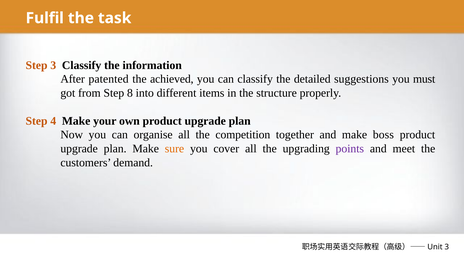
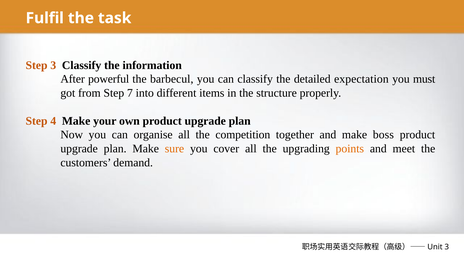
patented: patented -> powerful (109, 79)
achieved: achieved -> barbecul (172, 79)
suggestions: suggestions -> expectation (361, 79)
8: 8 -> 7 (130, 93)
points colour: purple -> orange (350, 149)
